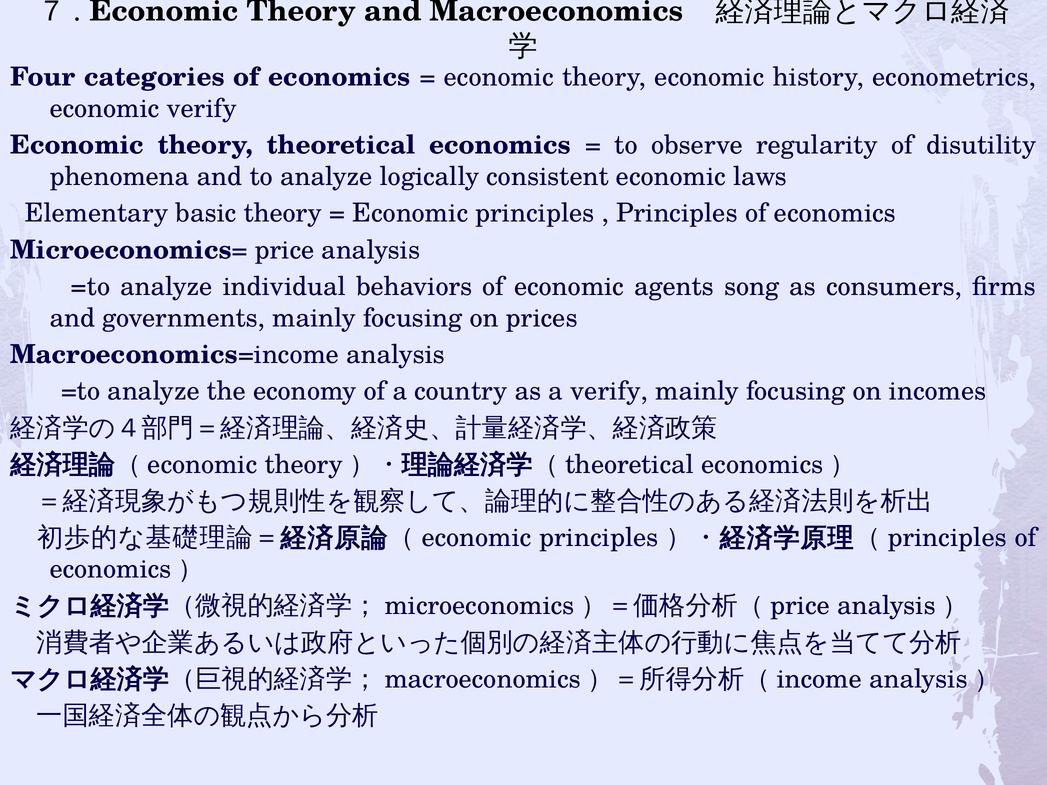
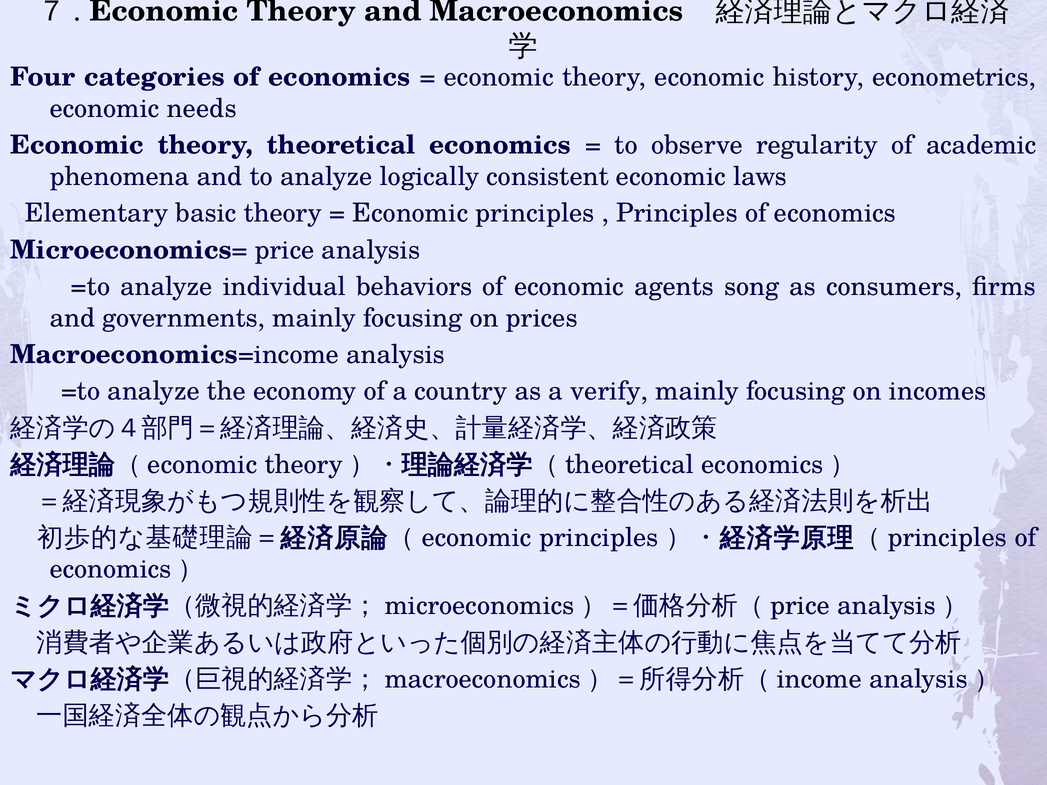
economic verify: verify -> needs (202, 109)
disutility: disutility -> academic (981, 145)
